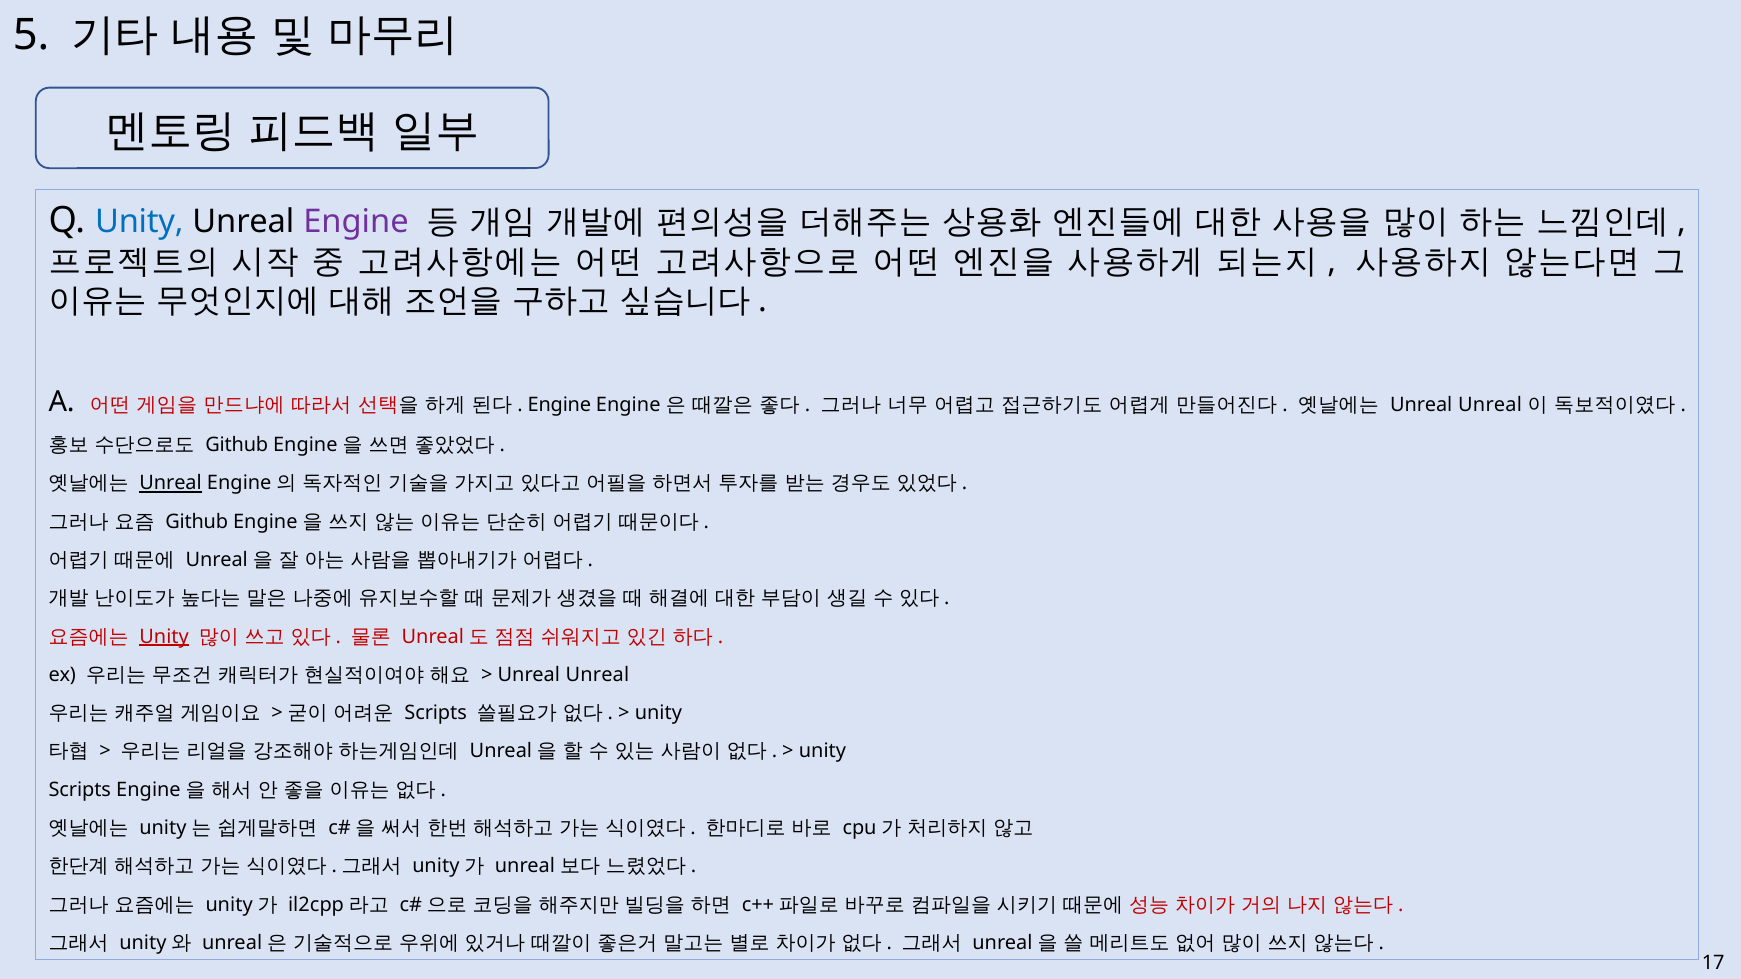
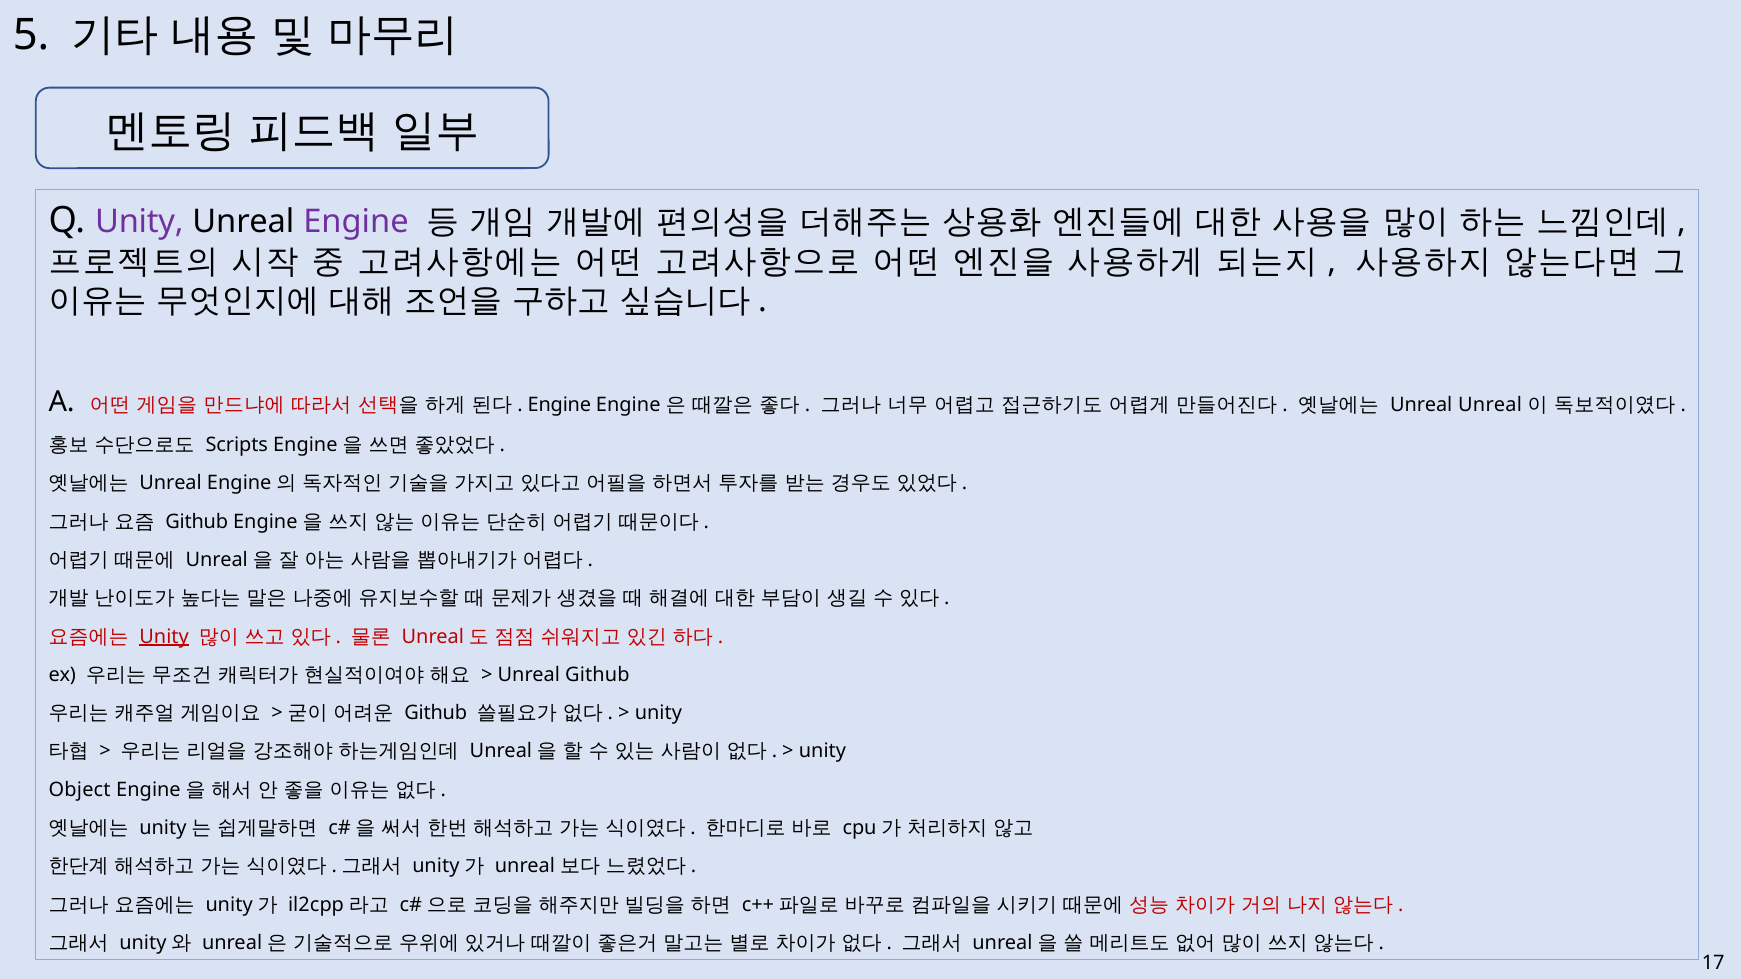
Unity colour: blue -> purple (139, 222)
Github: Github -> Scripts (237, 445)
Unreal underline: present -> none (171, 483)
Unreal: Unreal -> Github (597, 675)
Scripts: Scripts -> Github (436, 713)
Scripts: Scripts -> Object (80, 790)
